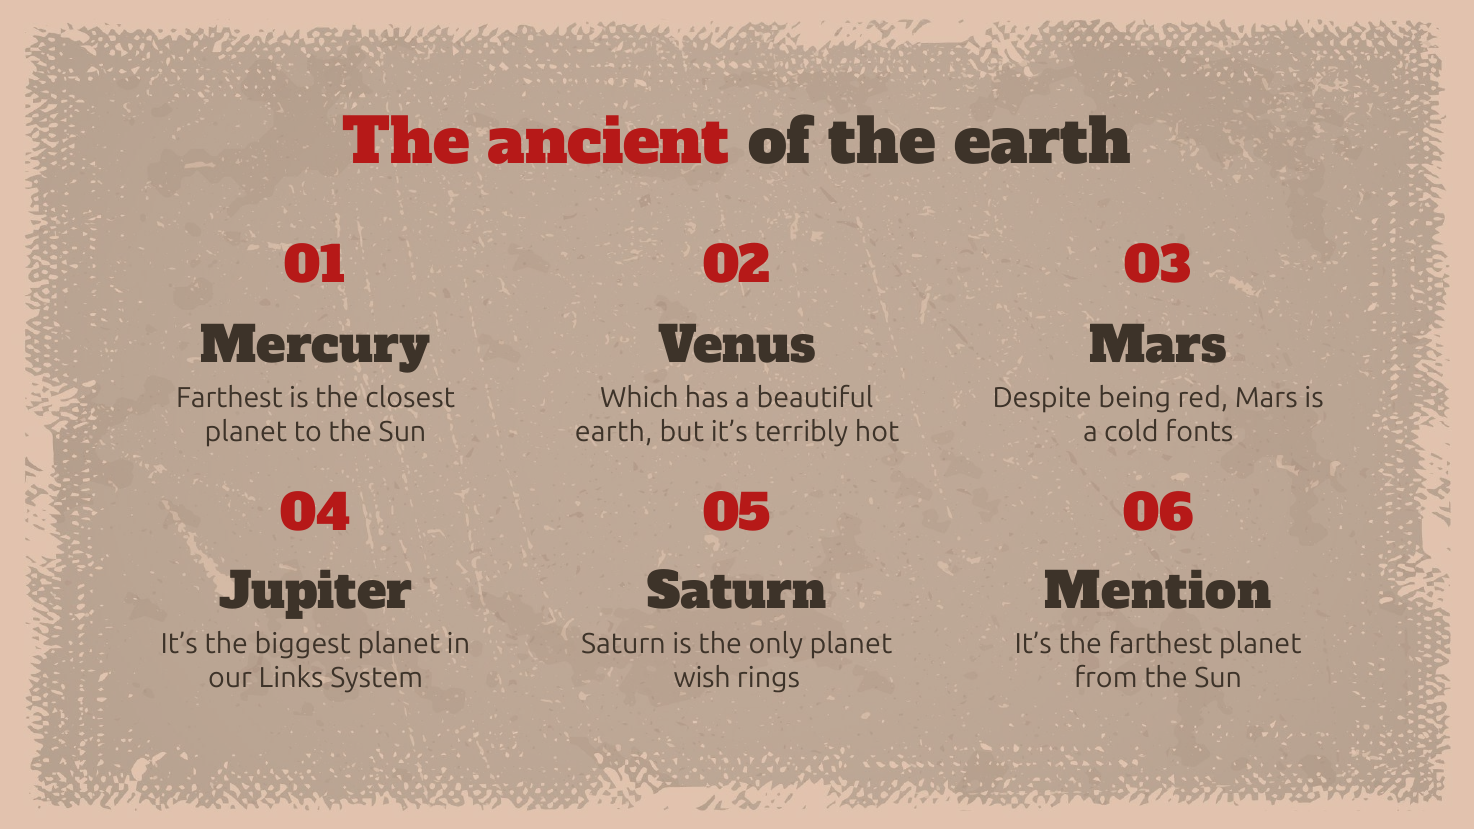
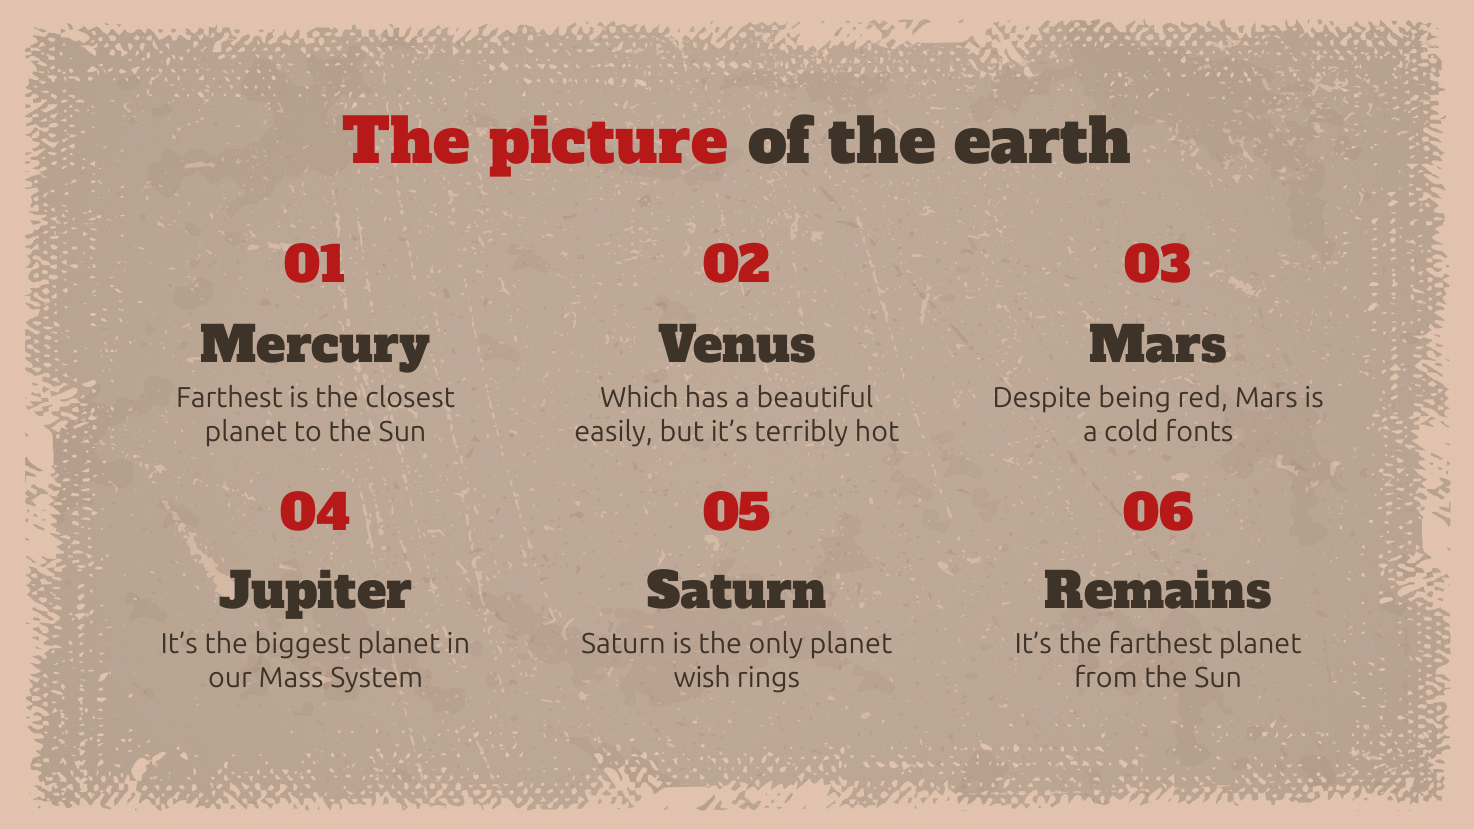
ancient: ancient -> picture (608, 143)
earth: earth -> easily (614, 432)
Mention: Mention -> Remains (1158, 593)
Links: Links -> Mass (291, 679)
